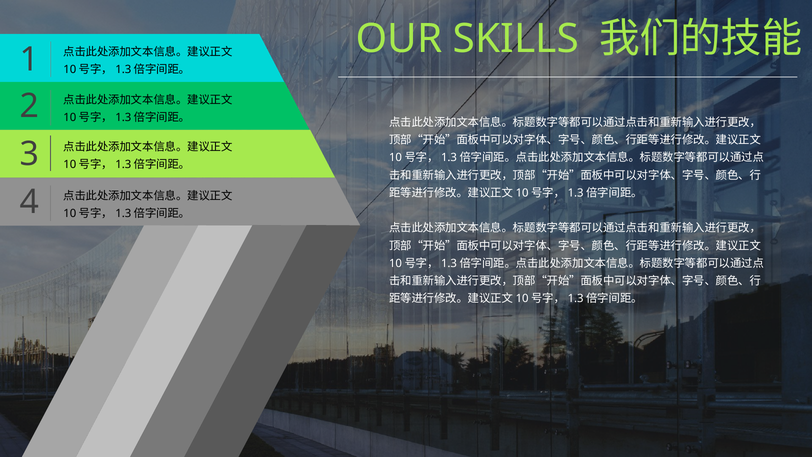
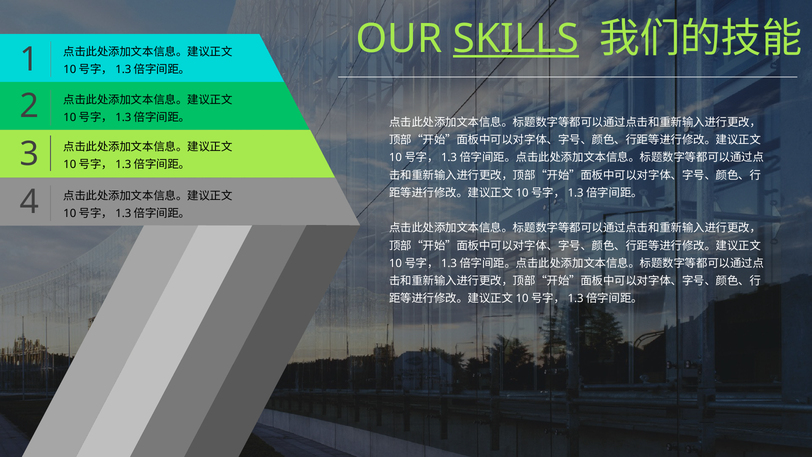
SKILLS underline: none -> present (516, 39)
